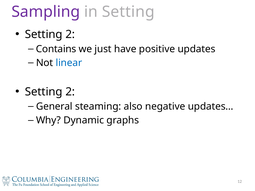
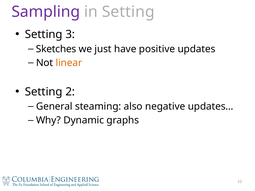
2: 2 -> 3 (70, 34)
Contains: Contains -> Sketches (56, 49)
linear colour: blue -> orange (69, 63)
